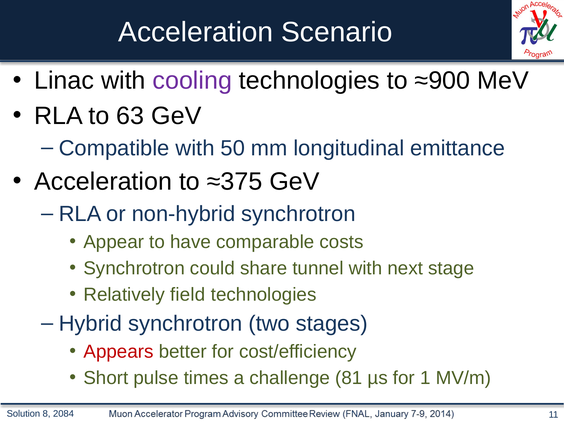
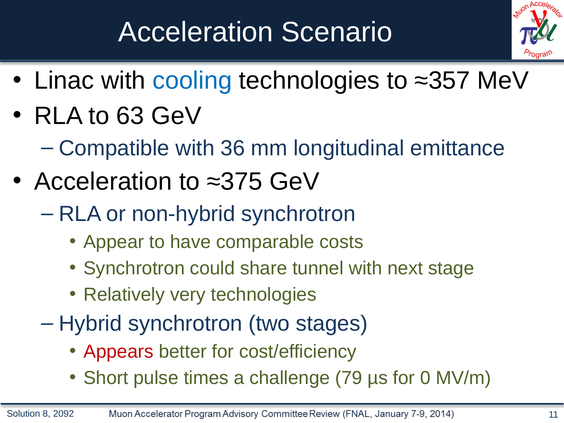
cooling colour: purple -> blue (192, 81)
≈900: ≈900 -> ≈357 (442, 81)
50: 50 -> 36 (233, 148)
field: field -> very (188, 295)
81: 81 -> 79 (349, 378)
1: 1 -> 0 (425, 378)
2084: 2084 -> 2092 (63, 414)
